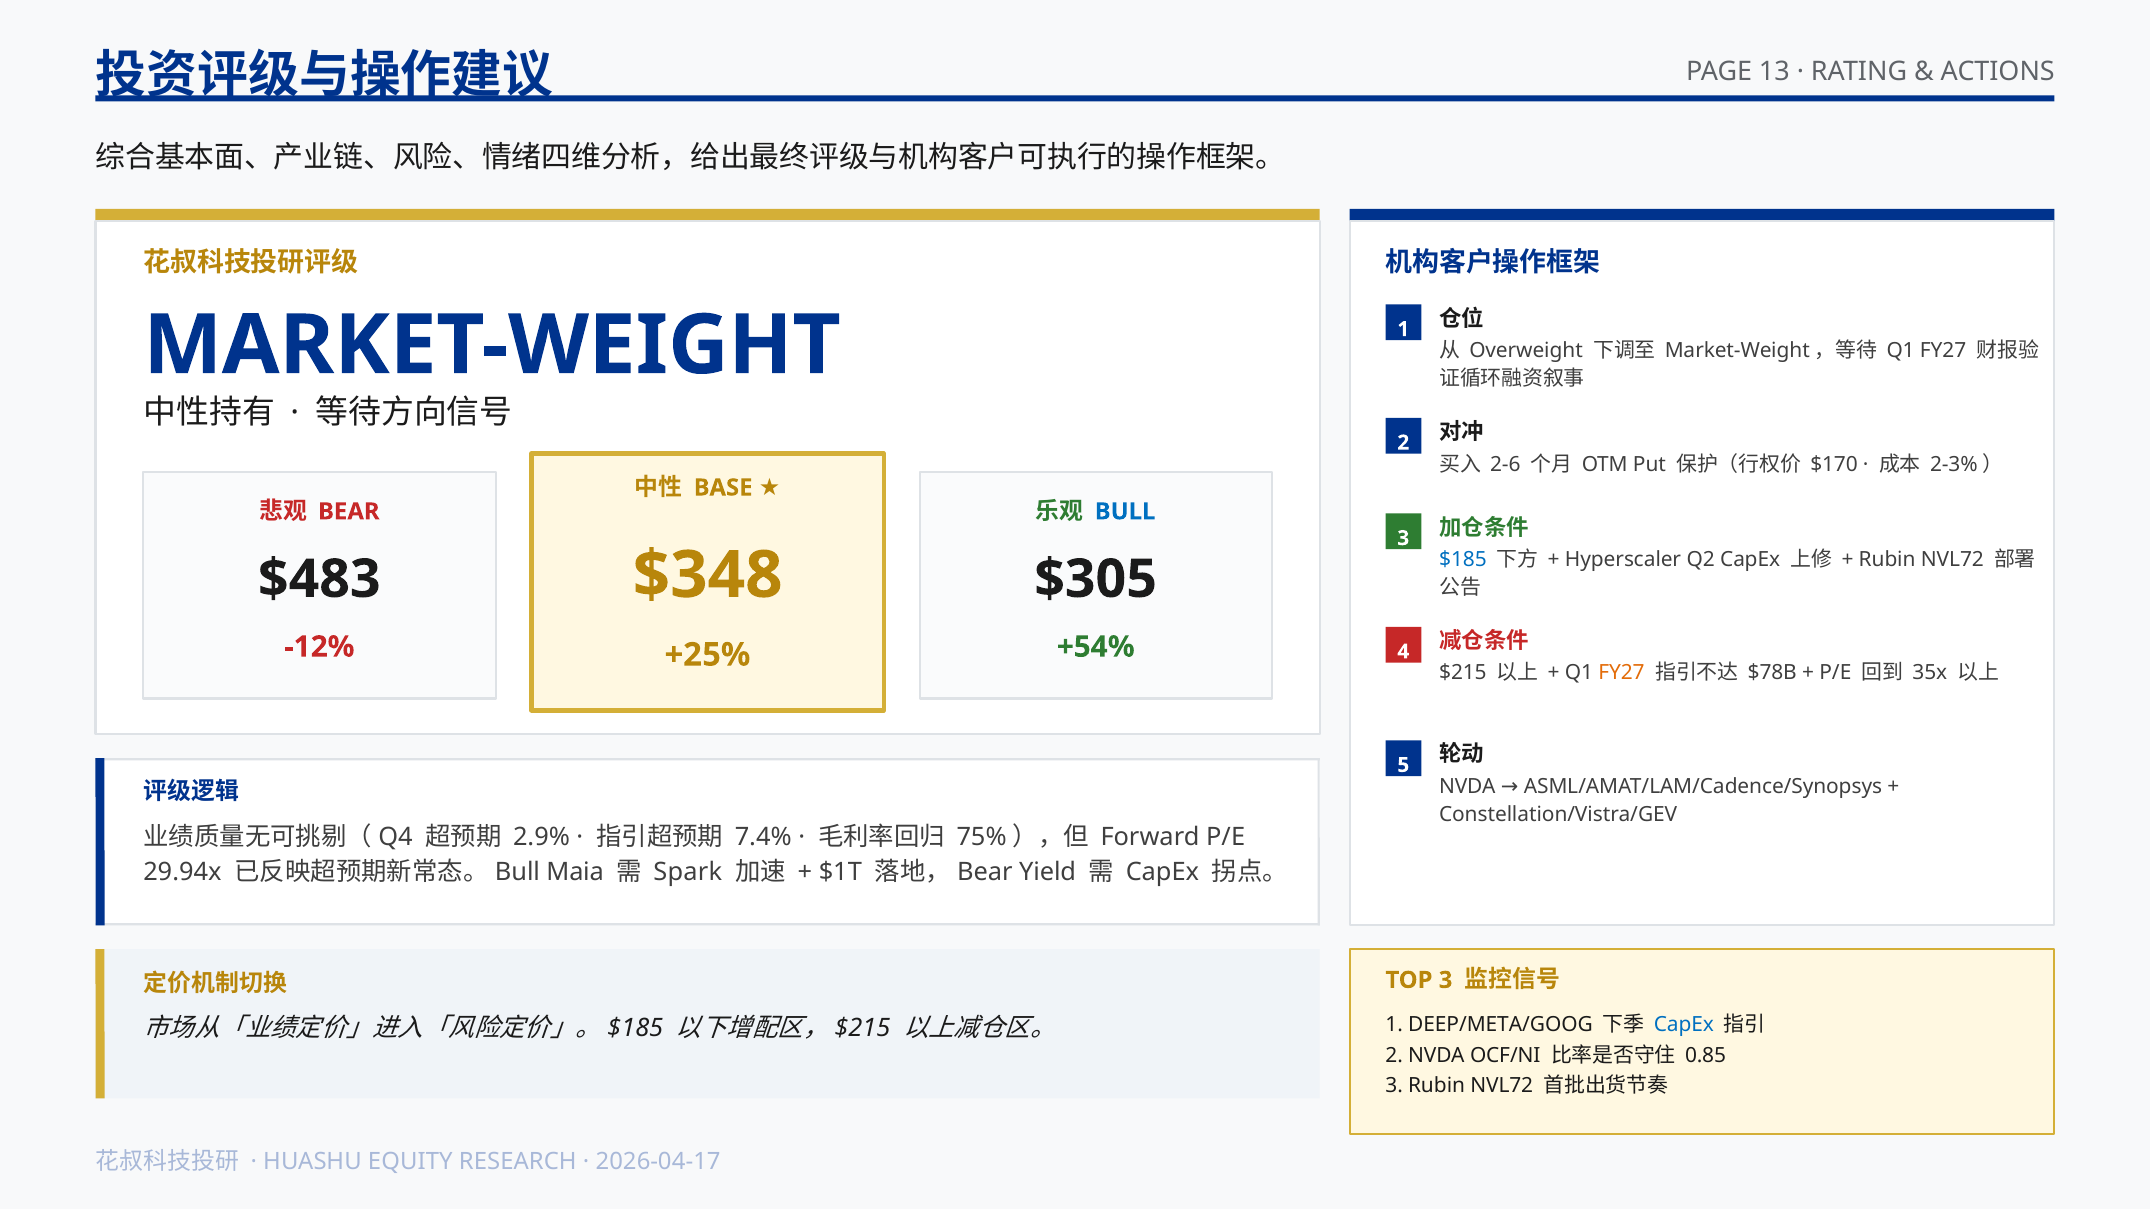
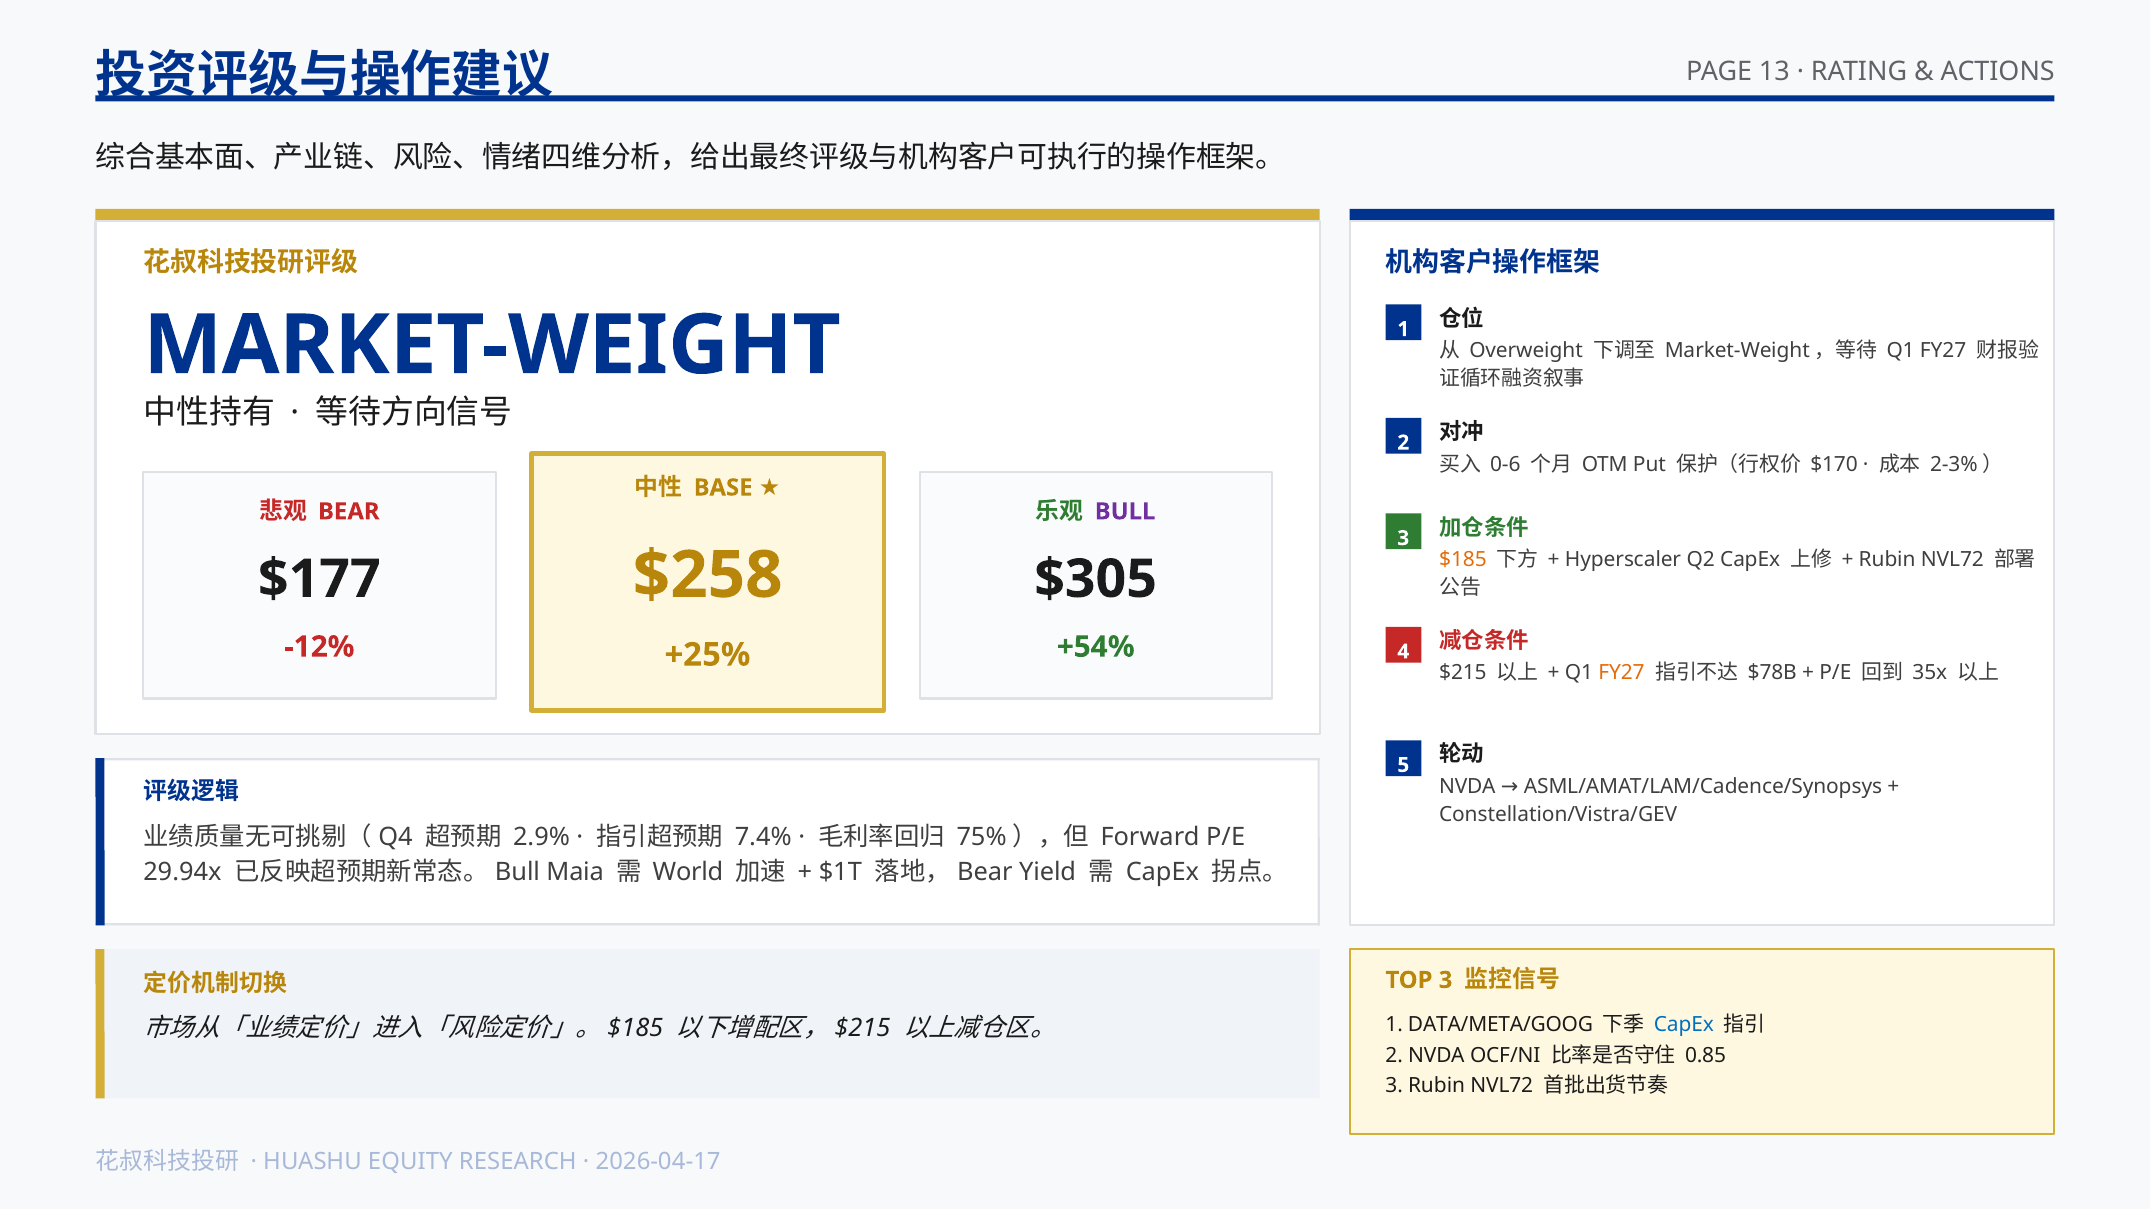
2-6: 2-6 -> 0-6 (1505, 464)
BULL colour: blue -> purple (1125, 512)
$185 colour: blue -> orange (1463, 560)
$348: $348 -> $258 (708, 575)
$483: $483 -> $177 (319, 579)
Spark: Spark -> World (688, 873)
DEEP/META/GOOG: DEEP/META/GOOG -> DATA/META/GOOG (1501, 1025)
